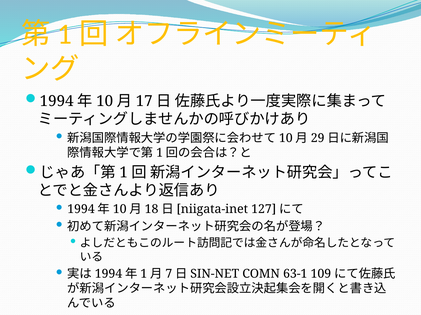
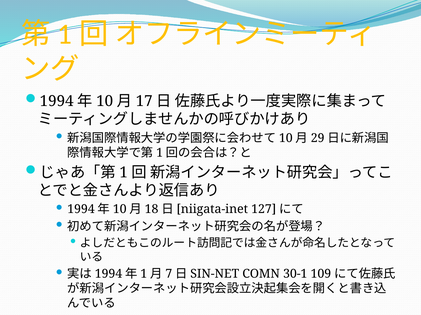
63-1: 63-1 -> 30-1 (295, 275)
